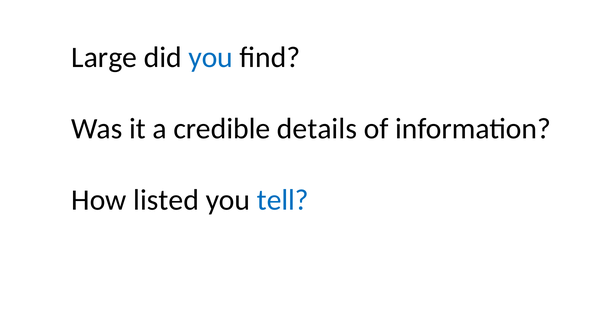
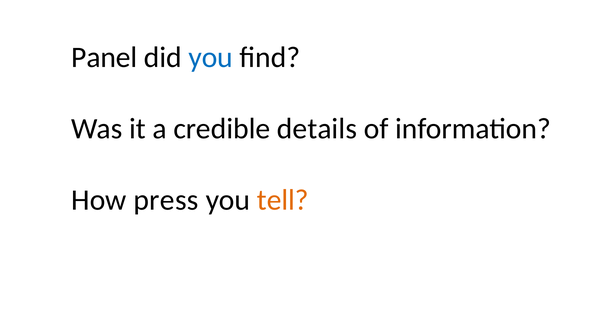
Large: Large -> Panel (104, 57)
listed: listed -> press (166, 200)
tell colour: blue -> orange (283, 200)
